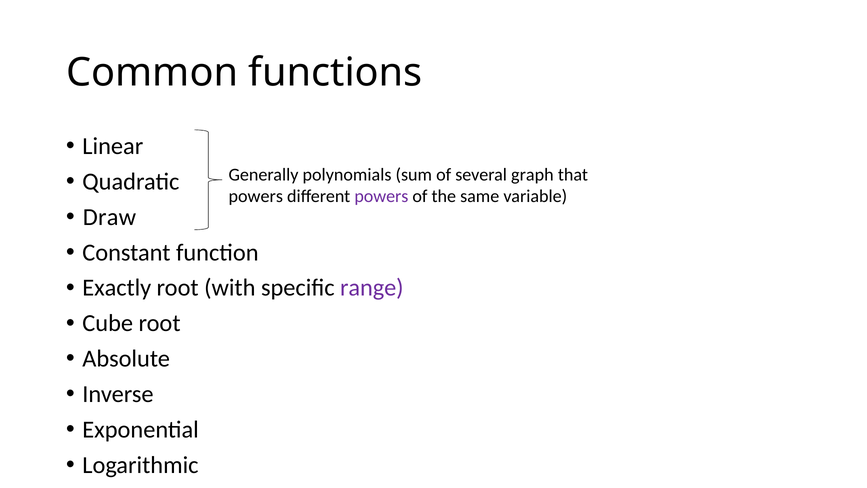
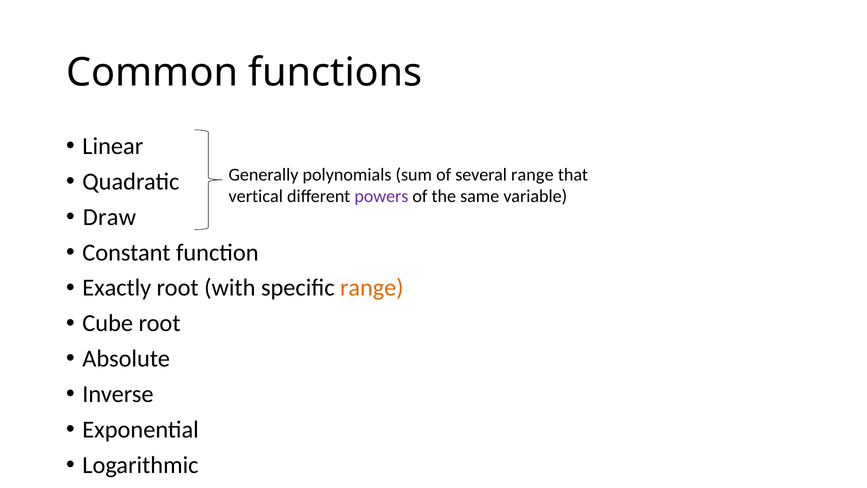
several graph: graph -> range (532, 175)
powers: powers -> vertical (256, 196)
range colour: purple -> orange (372, 288)
